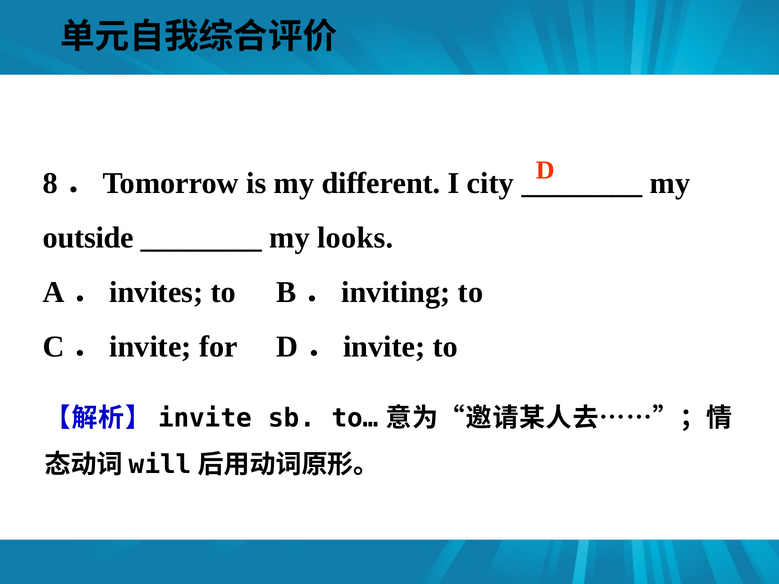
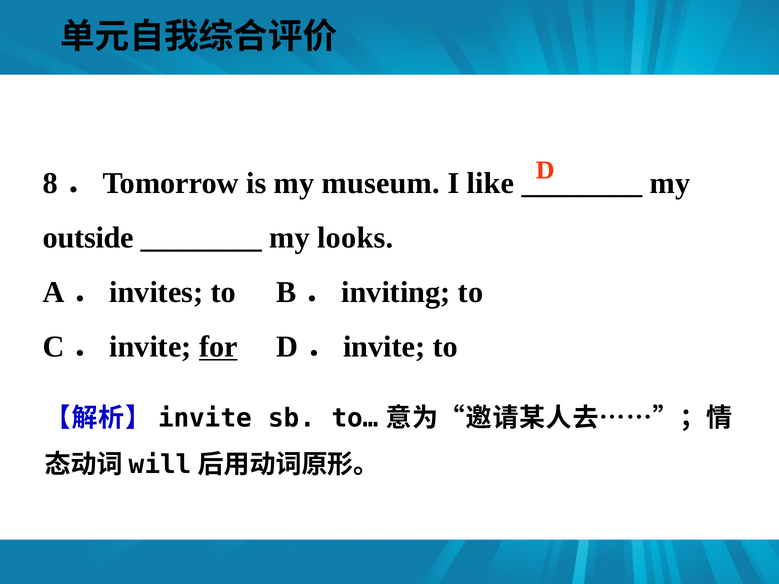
different: different -> museum (381, 183)
city: city -> like (490, 183)
for underline: none -> present (218, 347)
